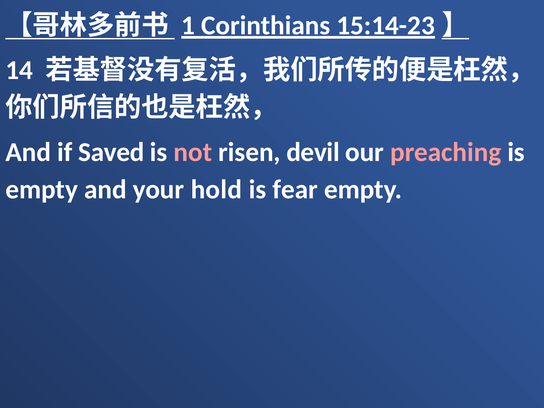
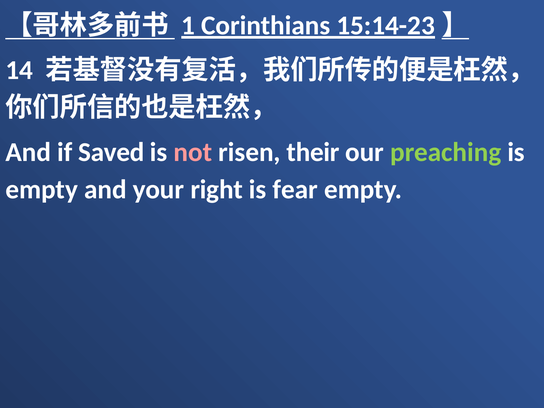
devil: devil -> their (313, 152)
preaching colour: pink -> light green (446, 152)
hold: hold -> right (217, 189)
